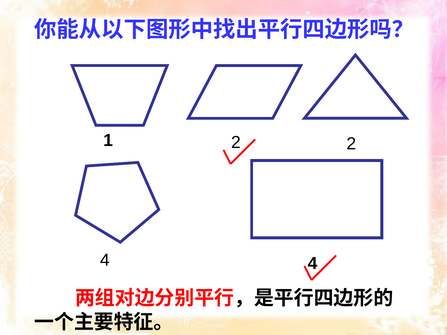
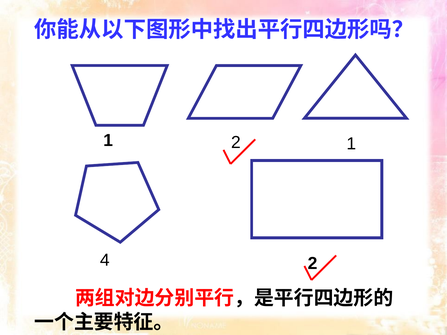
2 2: 2 -> 1 (351, 144)
4 4: 4 -> 2 (313, 264)
